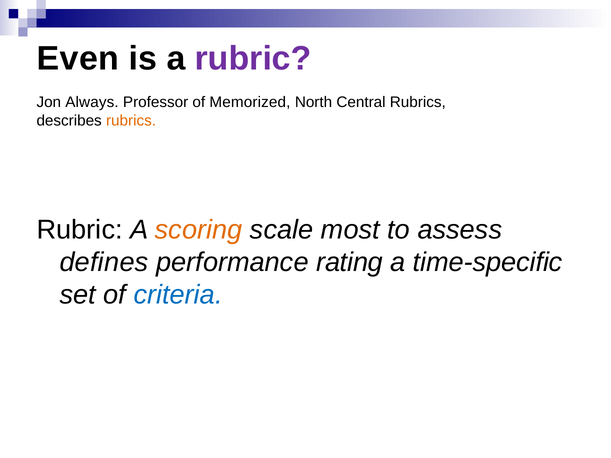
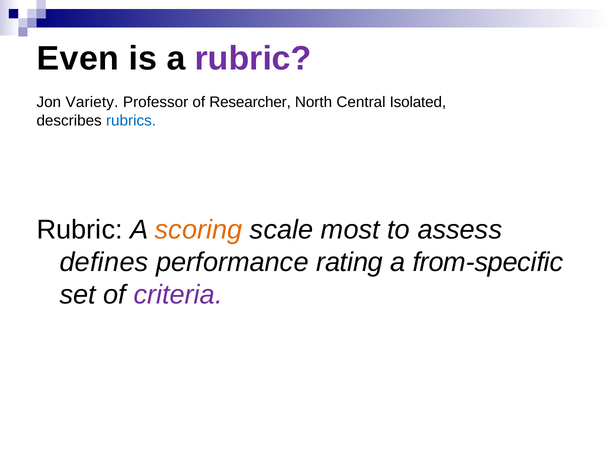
Always: Always -> Variety (92, 102)
Memorized: Memorized -> Researcher (250, 102)
Central Rubrics: Rubrics -> Isolated (418, 102)
rubrics colour: orange -> blue (131, 121)
time-specific: time-specific -> from-specific (488, 262)
criteria colour: blue -> purple (178, 295)
